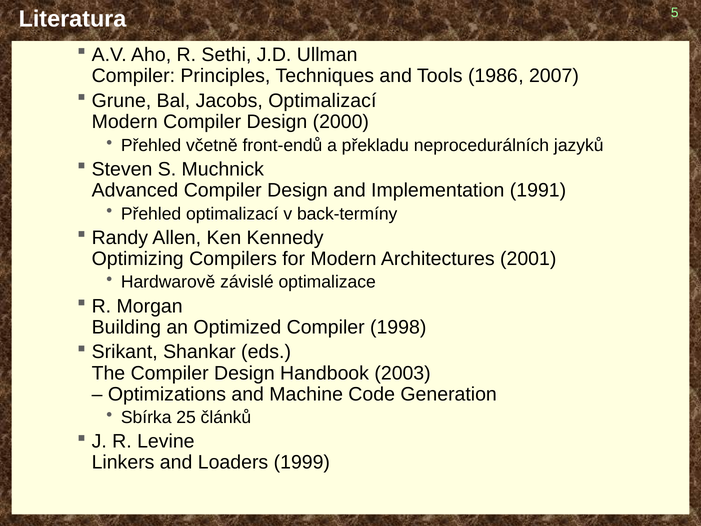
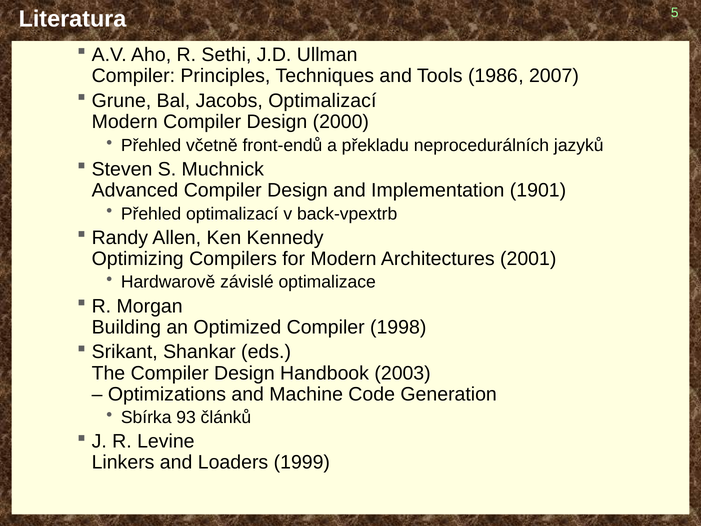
1991: 1991 -> 1901 (538, 190)
back-termíny: back-termíny -> back-vpextrb (347, 214)
25: 25 -> 93 (186, 417)
